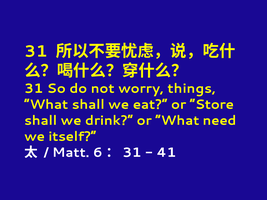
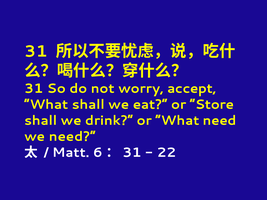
things: things -> accept (192, 89)
we itself: itself -> need (72, 137)
41: 41 -> 22 (166, 153)
